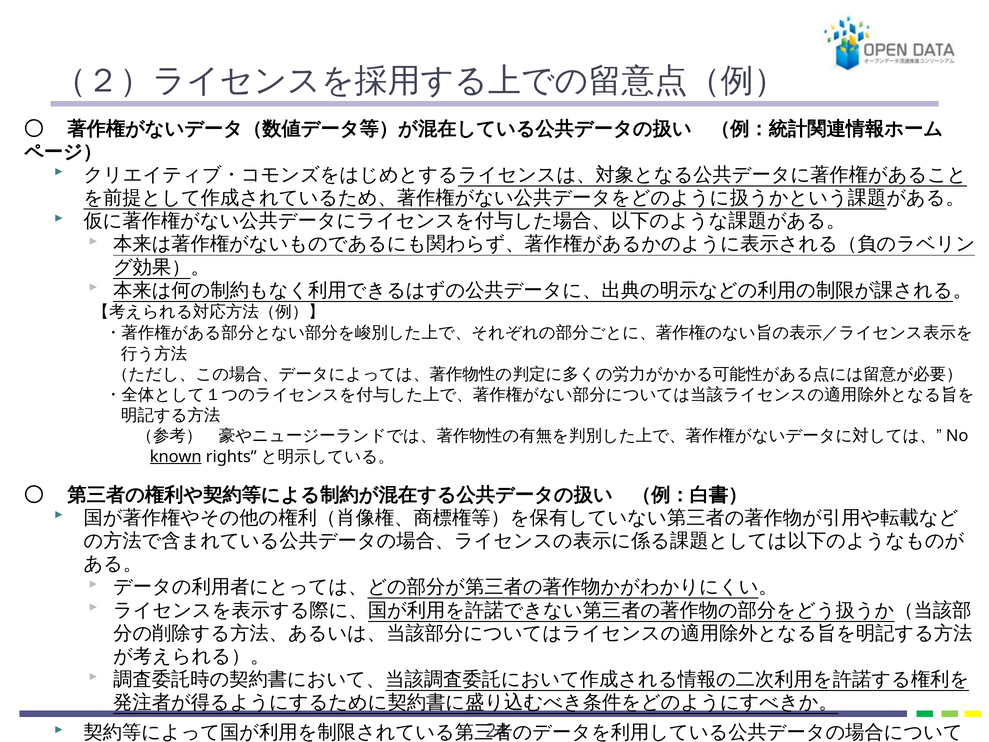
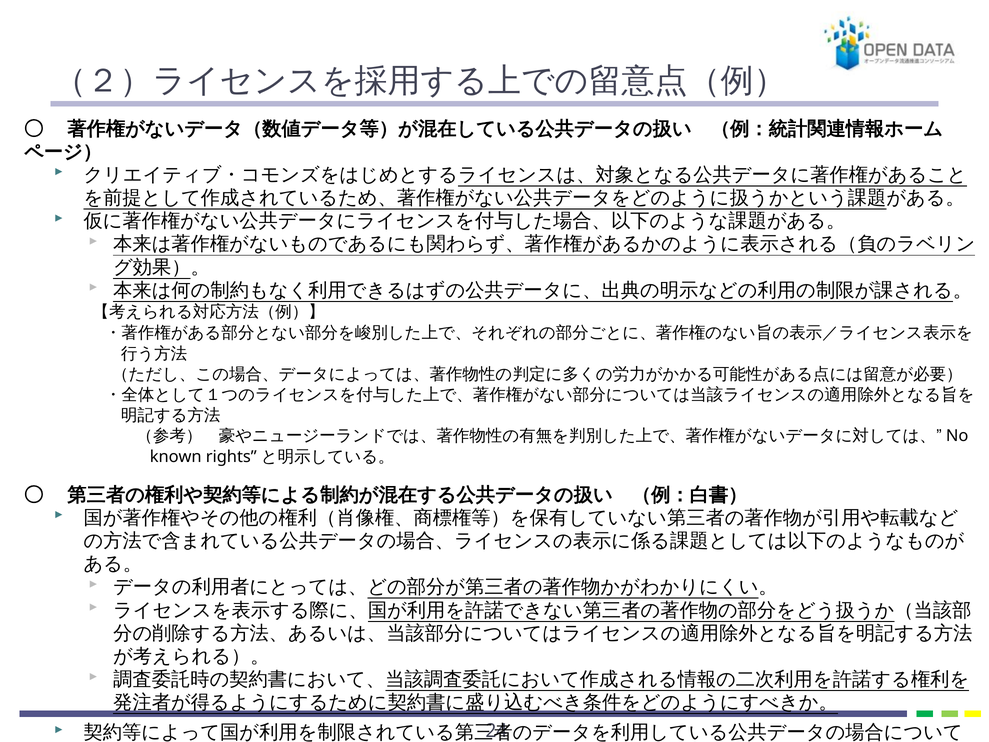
known underline: present -> none (176, 456)
